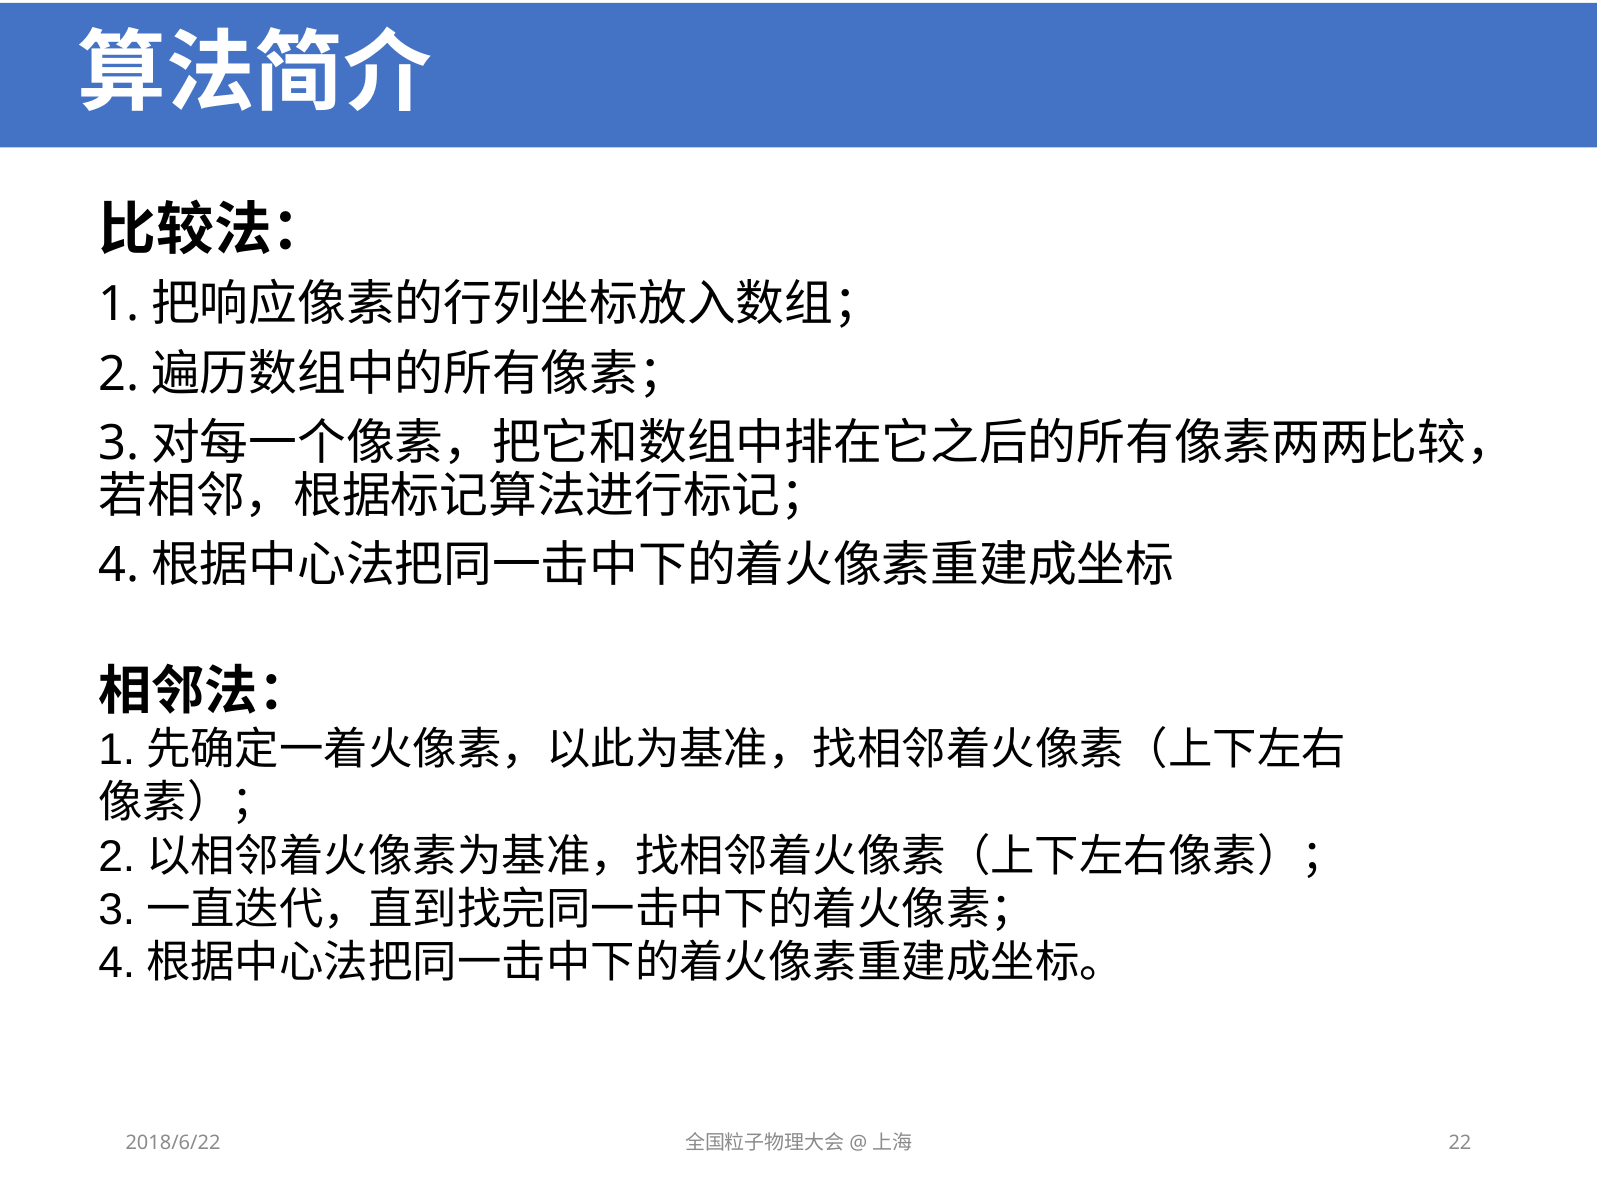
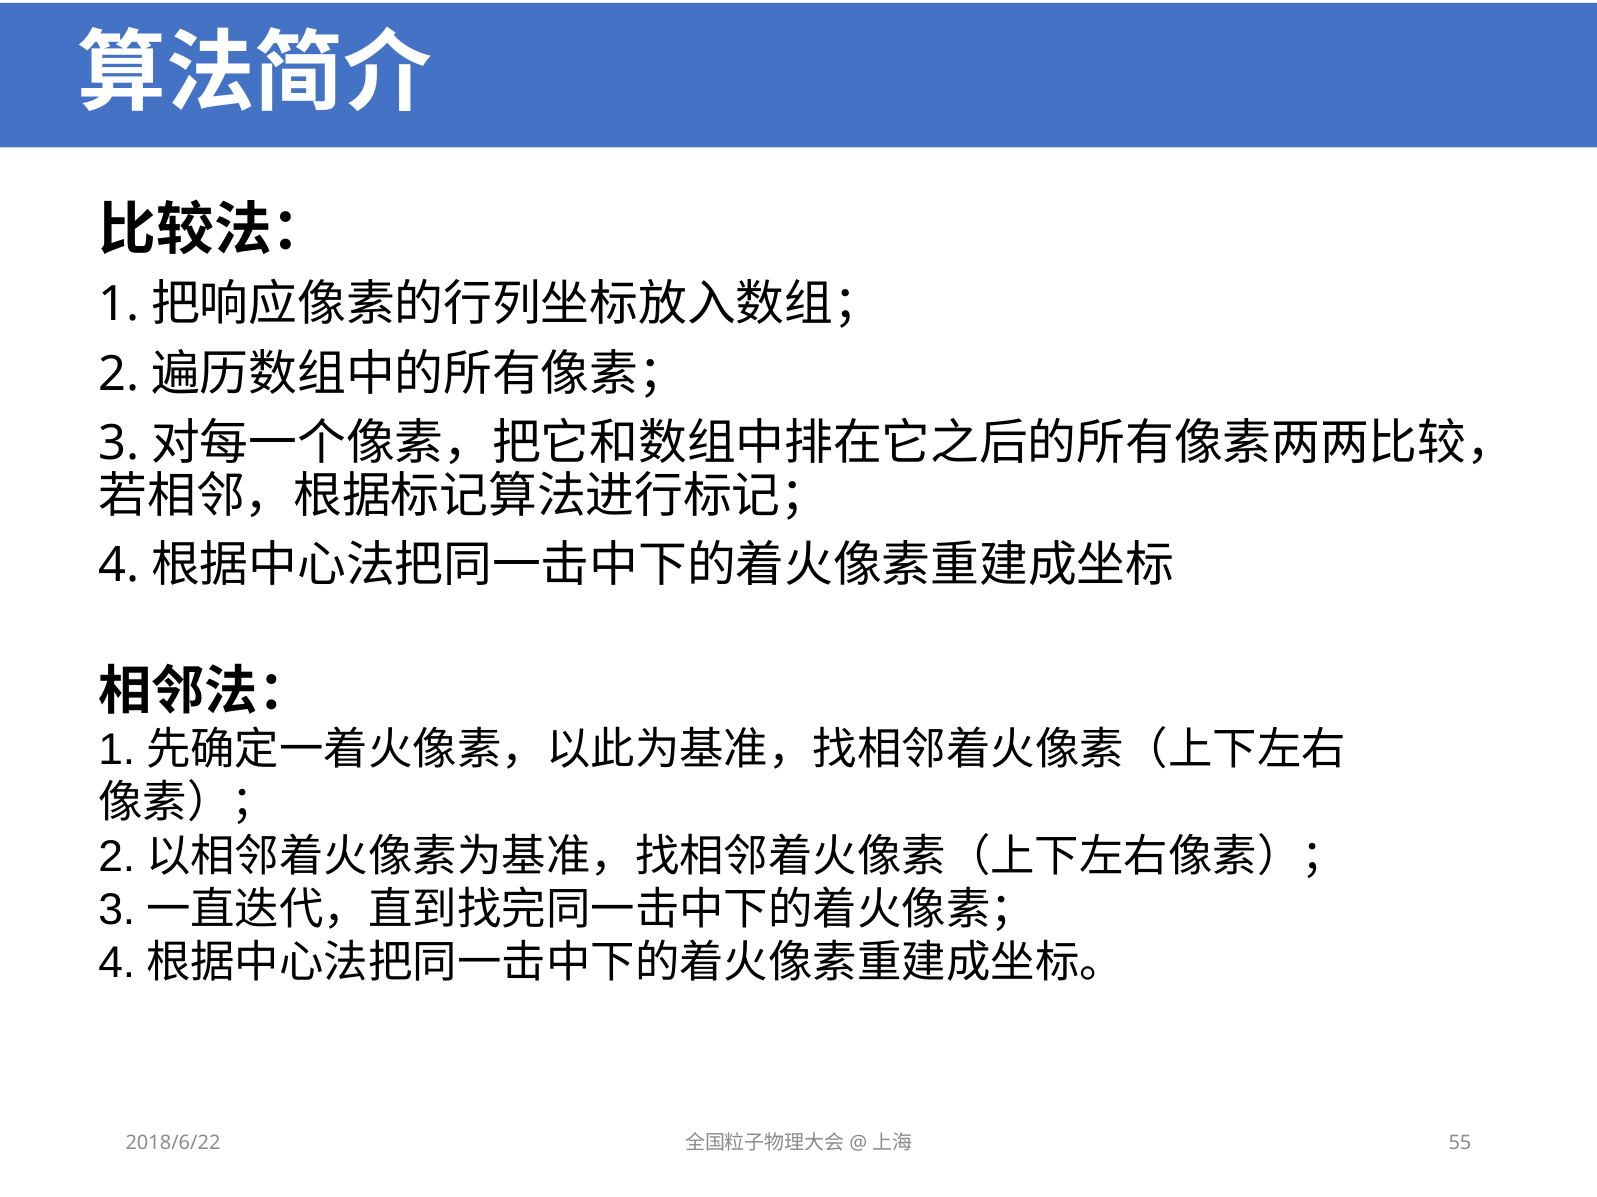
22: 22 -> 55 (1460, 1143)
